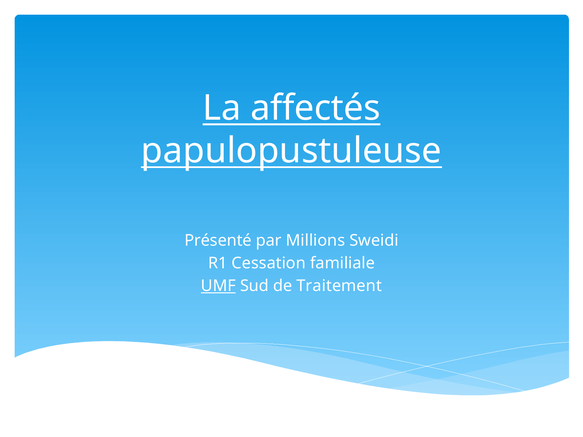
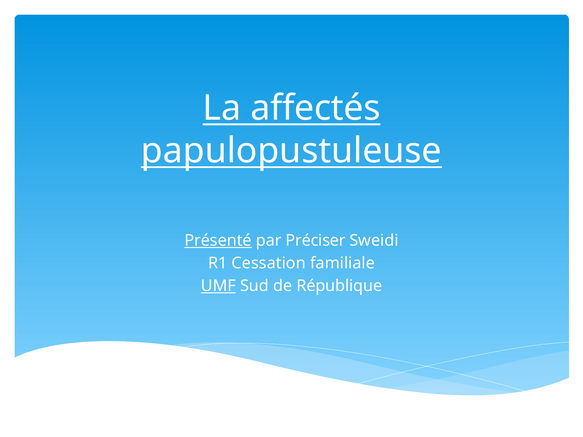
Présenté underline: none -> present (218, 241)
Millions: Millions -> Préciser (316, 241)
Traitement: Traitement -> République (339, 286)
